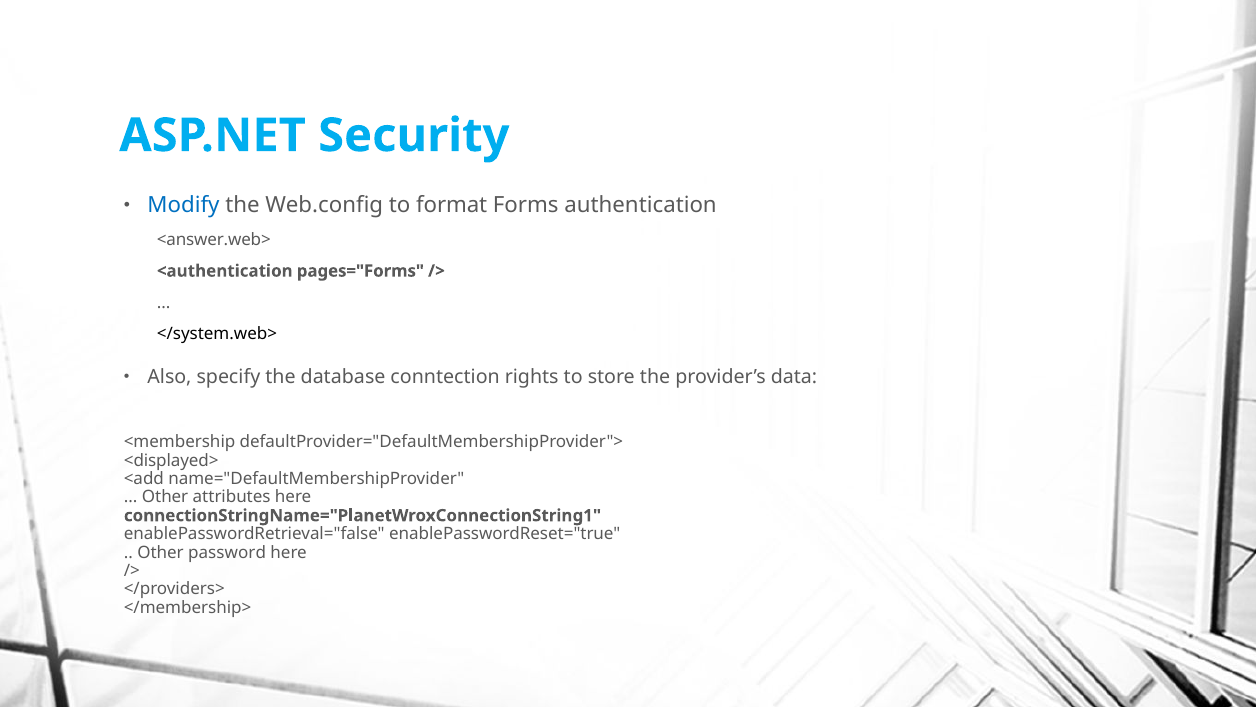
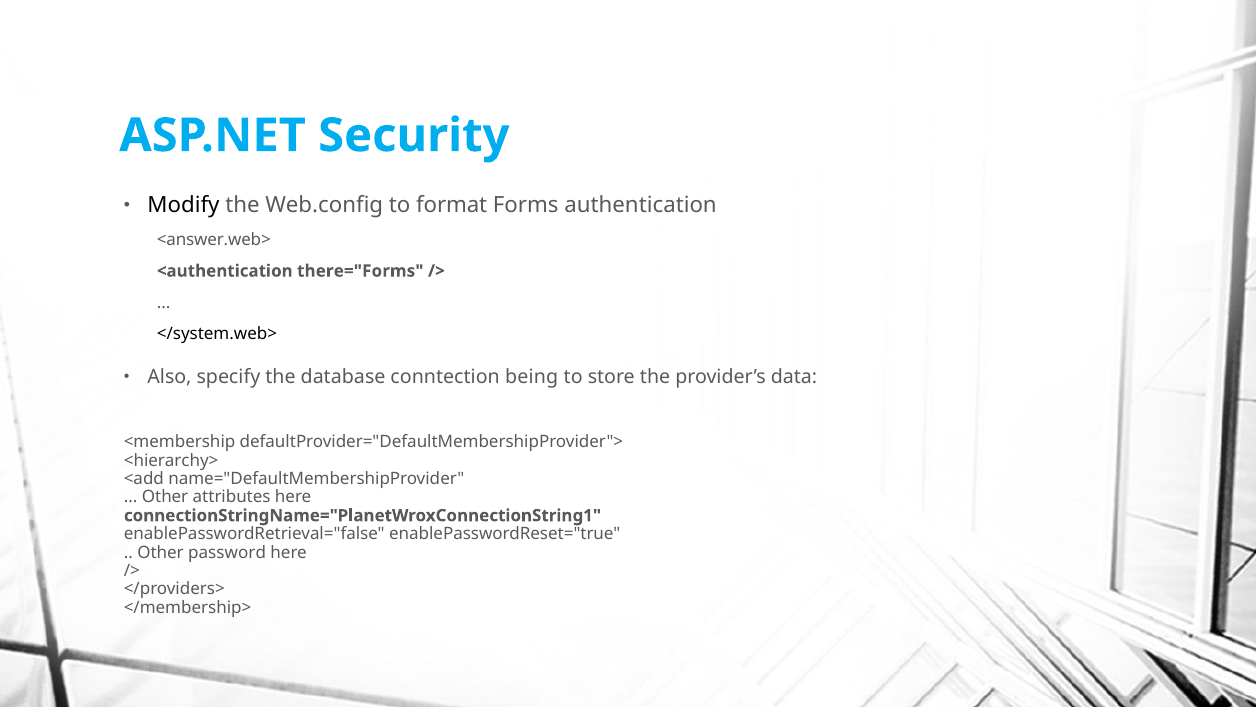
Modify colour: blue -> black (183, 205)
pages="Forms: pages="Forms -> there="Forms (360, 271)
rights: rights -> being (532, 377)
<displayed>: <displayed> -> <hierarchy> (171, 460)
